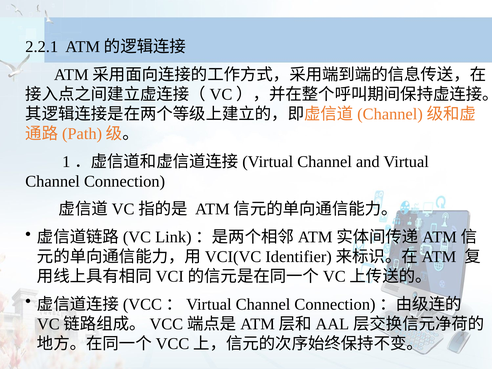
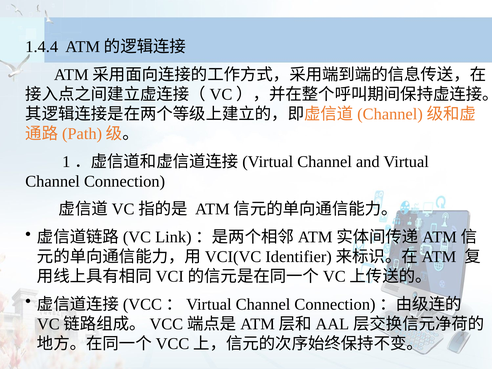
2.2.1: 2.2.1 -> 1.4.4 (42, 47)
